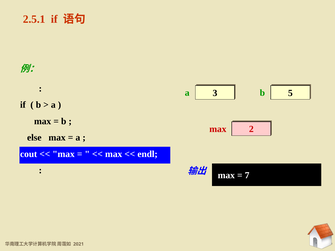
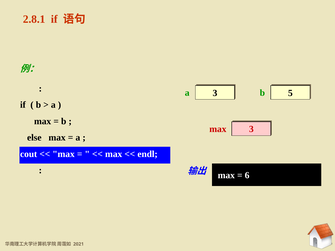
2.5.1: 2.5.1 -> 2.8.1 (34, 19)
max 2: 2 -> 3 (251, 129)
7: 7 -> 6 (247, 176)
